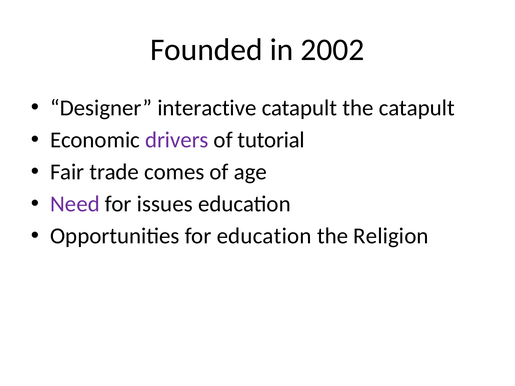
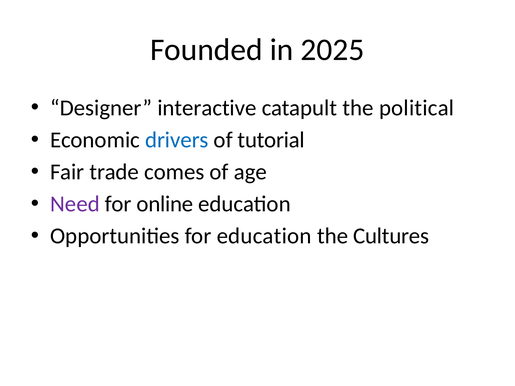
2002: 2002 -> 2025 (332, 50)
the catapult: catapult -> political (417, 108)
drivers colour: purple -> blue (177, 140)
issues: issues -> online (165, 204)
Religion: Religion -> Cultures (391, 236)
